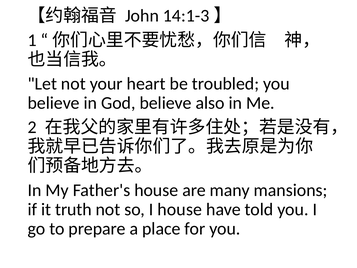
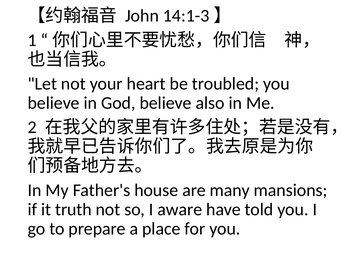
I house: house -> aware (180, 209)
